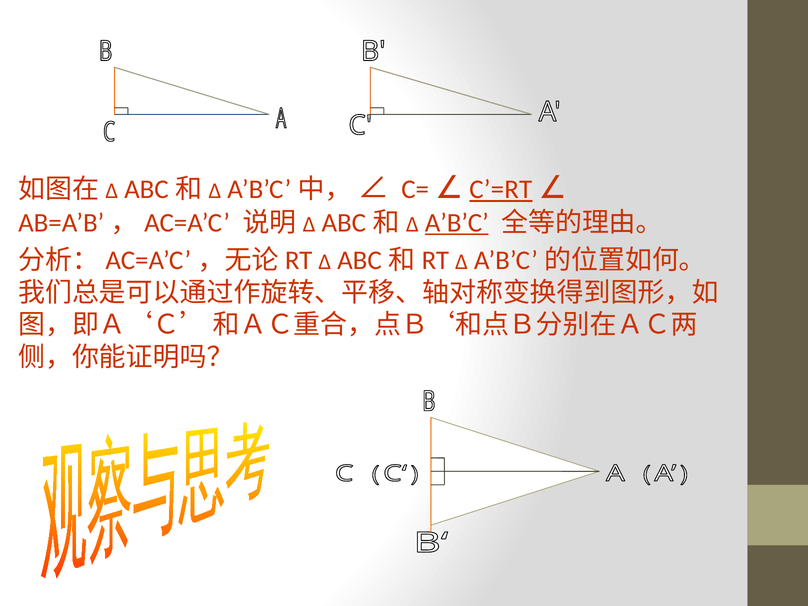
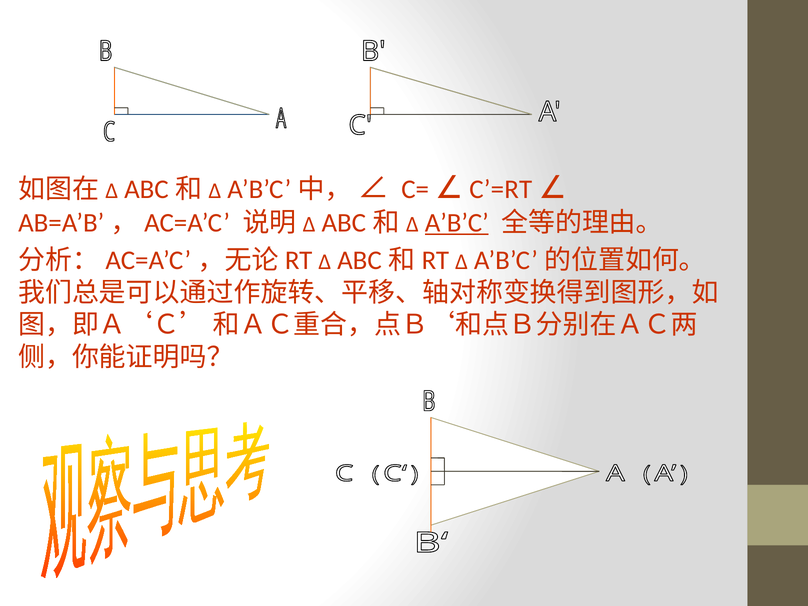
C’=RT underline: present -> none (501, 189)
